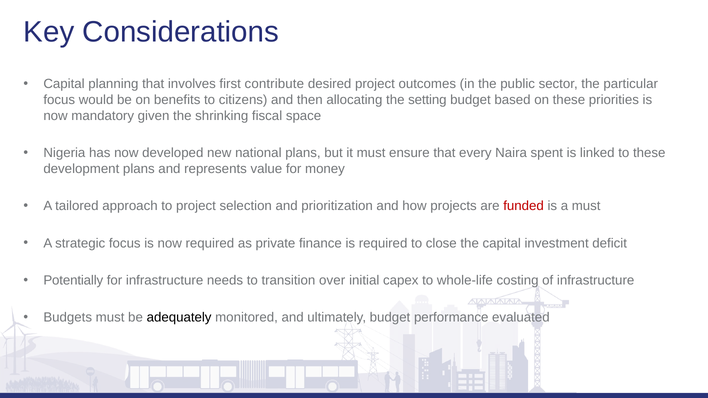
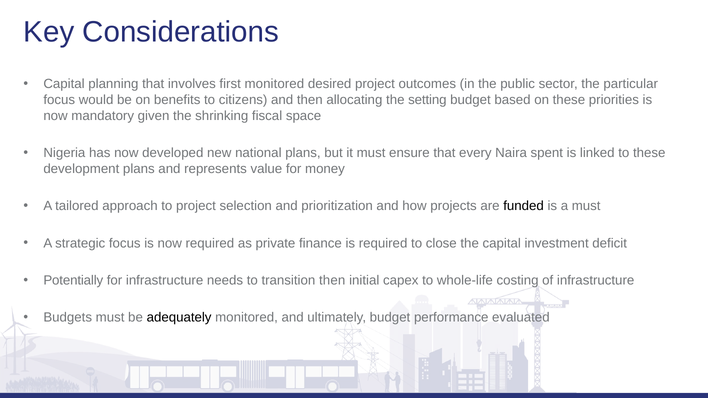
first contribute: contribute -> monitored (274, 84)
funded colour: red -> black (524, 206)
transition over: over -> then (332, 281)
